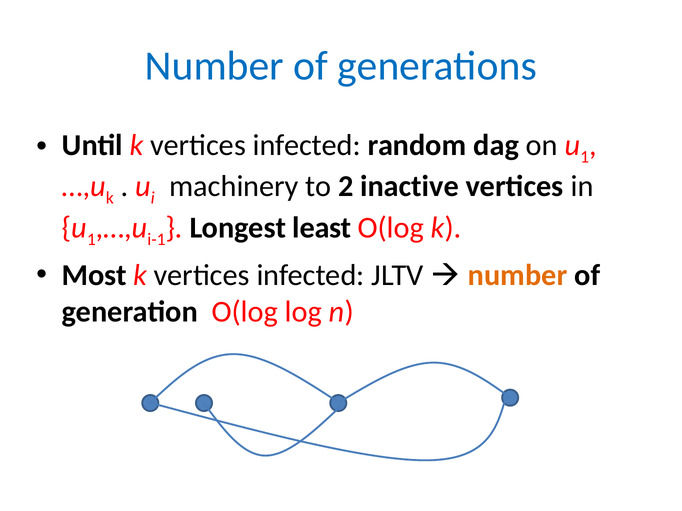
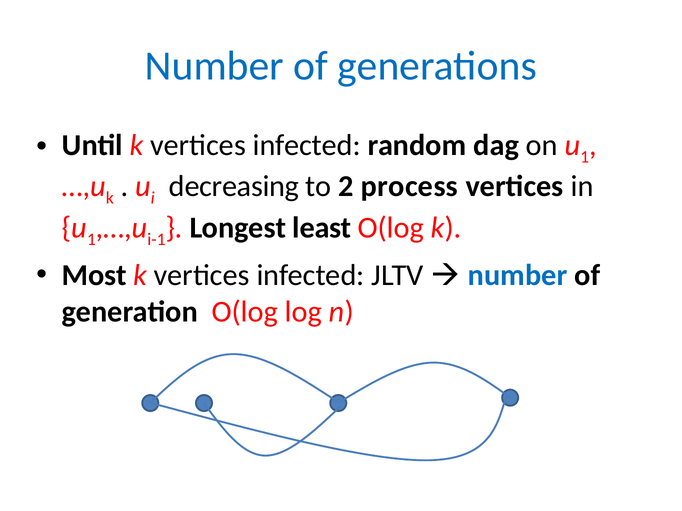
machinery: machinery -> decreasing (234, 187)
inactive: inactive -> process (409, 187)
number colour: orange -> blue (518, 275)
